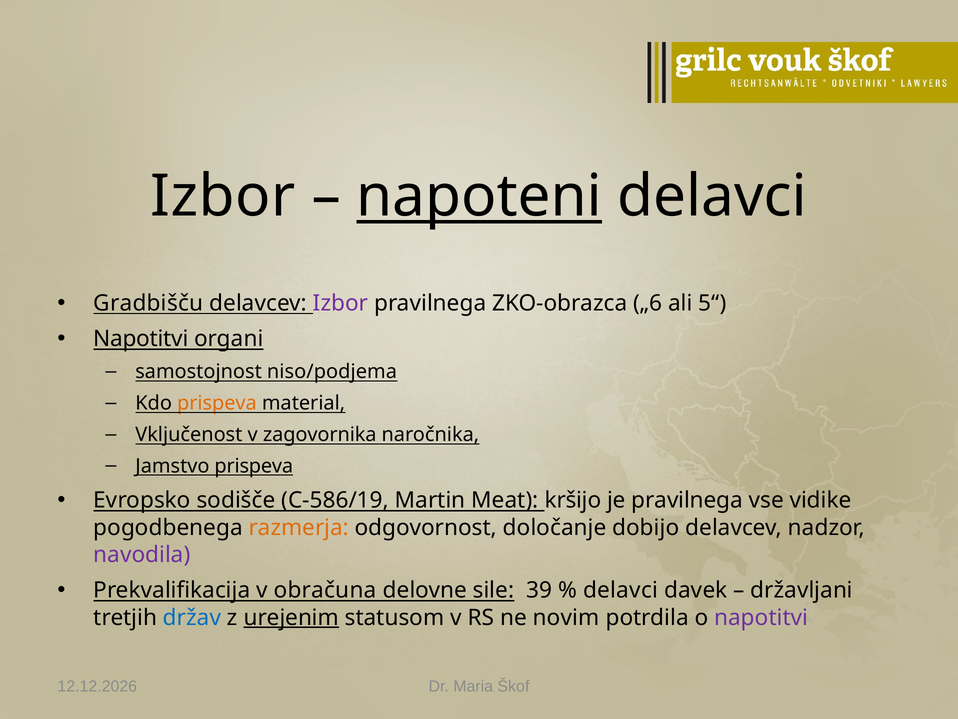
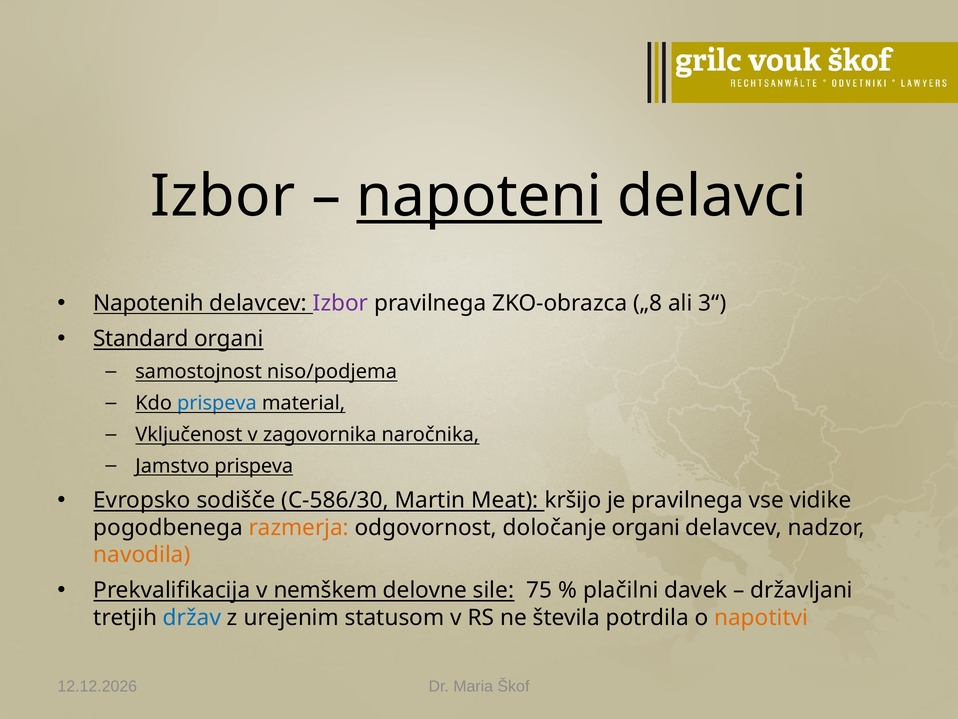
Gradbišču: Gradbišču -> Napotenih (149, 303)
„6: „6 -> „8 (648, 303)
5“: 5“ -> 3“ (712, 303)
Napotitvi: Napotitvi -> Standard (141, 339)
prispeva colour: orange -> blue (217, 403)
C-586/19: C-586/19 -> C-586/30 (335, 500)
določanje dobijo: dobijo -> organi (646, 527)
navodila colour: purple -> orange (142, 554)
obračuna: obračuna -> nemškem (325, 590)
39: 39 -> 75 (539, 590)
delavci: delavci -> plačilni (621, 590)
urejenim underline: present -> none (291, 617)
novim: novim -> števila (566, 617)
napotitvi colour: purple -> orange (761, 617)
